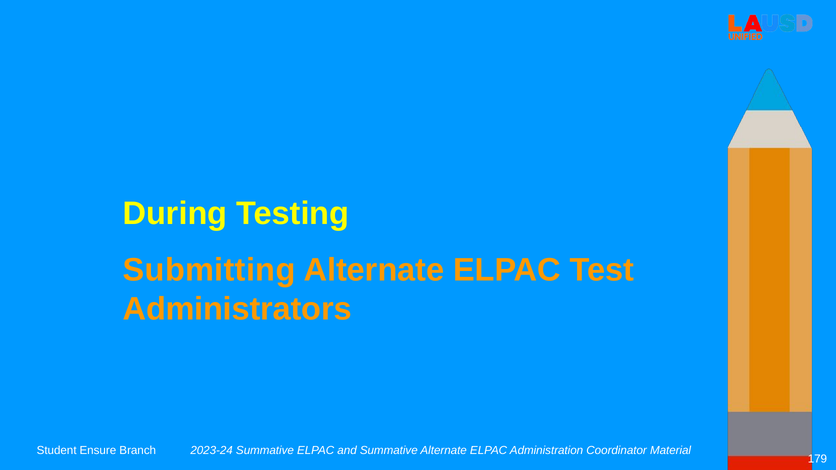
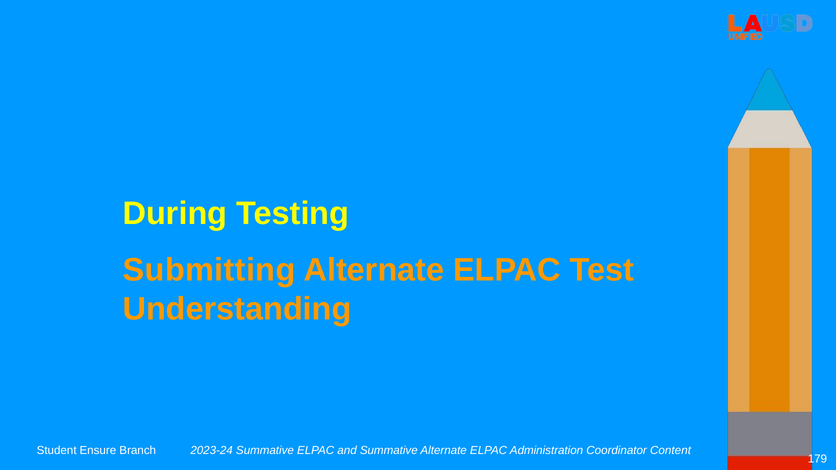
Administrators: Administrators -> Understanding (237, 309)
Material: Material -> Content (671, 451)
